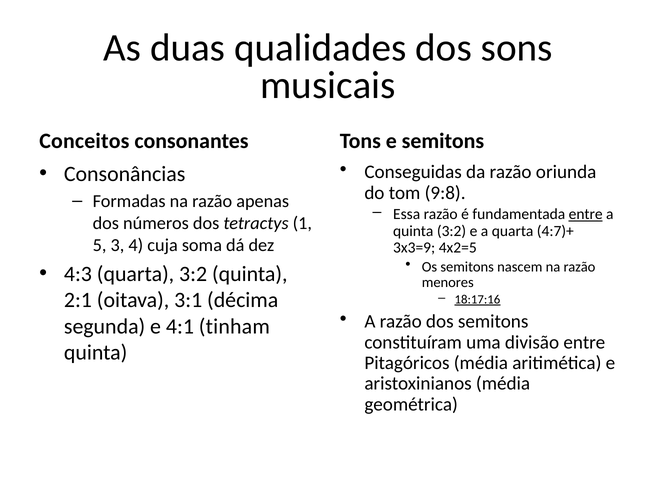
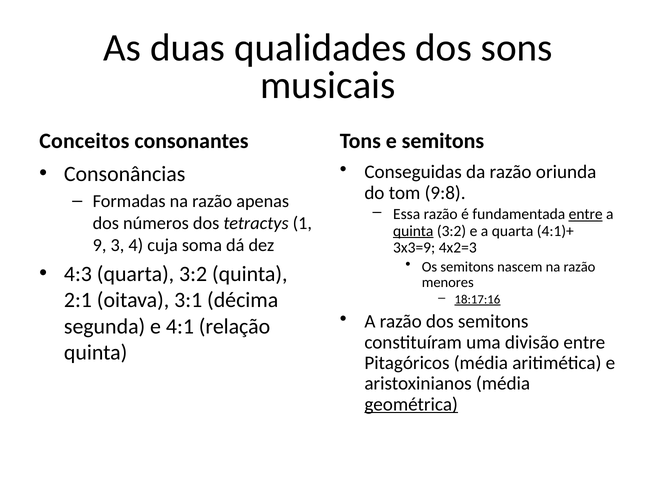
quinta underline: none -> present (413, 231)
4:7)+: 4:7)+ -> 4:1)+ (555, 231)
5: 5 -> 9 (100, 245)
4x2=5: 4x2=5 -> 4x2=3 (458, 248)
tinham: tinham -> relação (235, 326)
geométrica underline: none -> present (411, 404)
